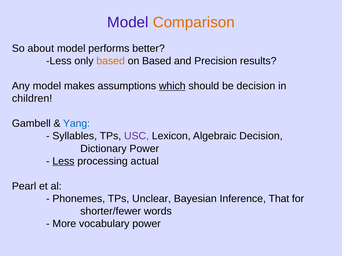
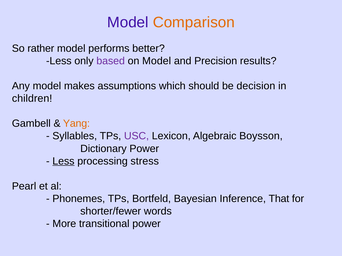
about: about -> rather (41, 49)
based colour: orange -> purple (111, 61)
on Based: Based -> Model (157, 61)
which underline: present -> none (172, 86)
Yang colour: blue -> orange (76, 124)
Algebraic Decision: Decision -> Boysson (261, 136)
actual: actual -> stress (145, 161)
Unclear: Unclear -> Bortfeld (152, 199)
vocabulary: vocabulary -> transitional (104, 224)
